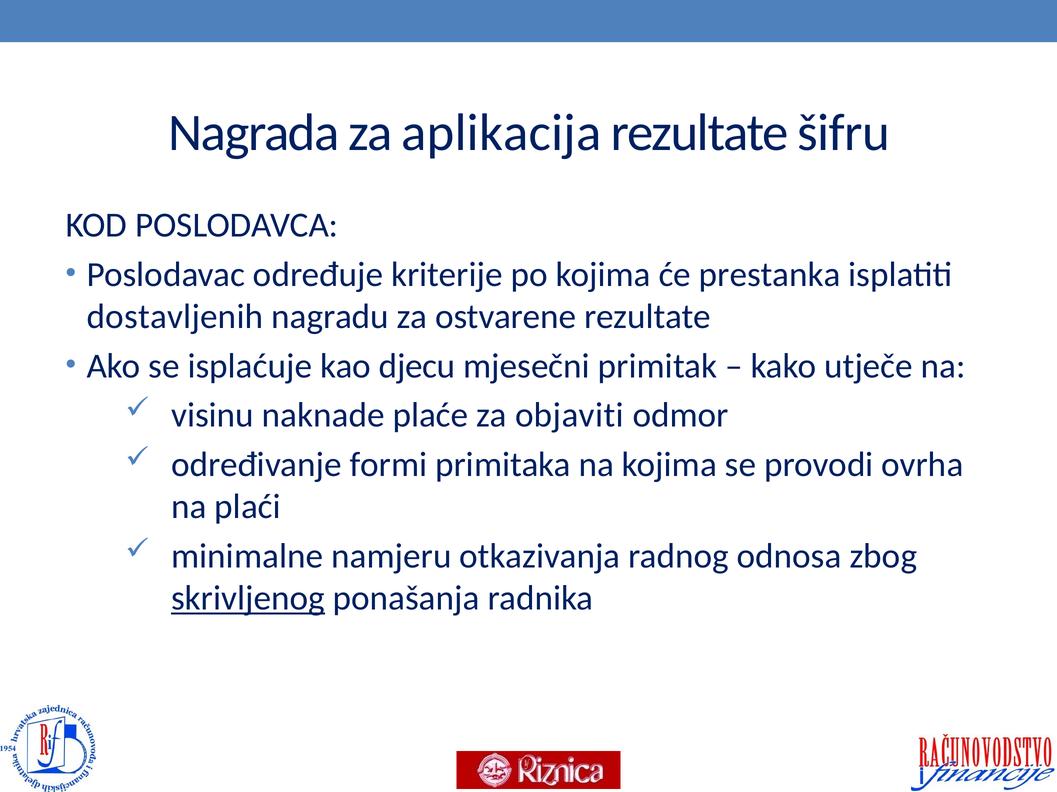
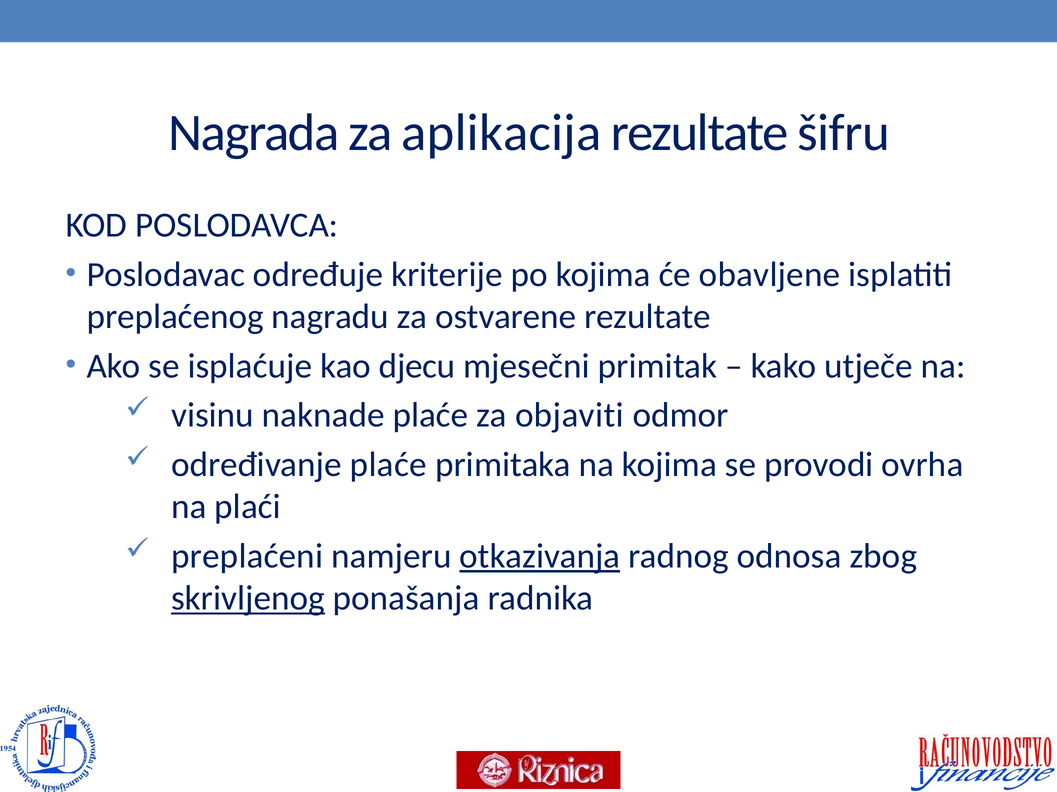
prestanka: prestanka -> obavljene (770, 275)
dostavljenih: dostavljenih -> preplaćenog (175, 317)
određivanje formi: formi -> plaće (388, 465)
minimalne: minimalne -> preplaćeni (247, 557)
otkazivanja underline: none -> present (540, 557)
